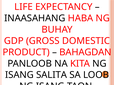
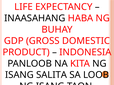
BAHAGDAN: BAHAGDAN -> INDONESIA (85, 53)
